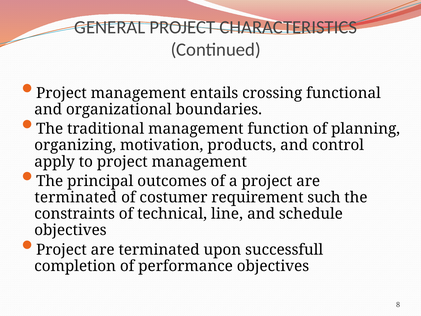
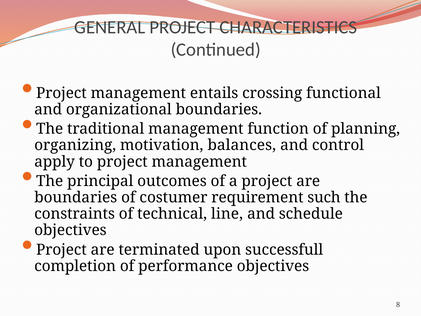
products: products -> balances (242, 145)
terminated: terminated -> boundaries (76, 197)
